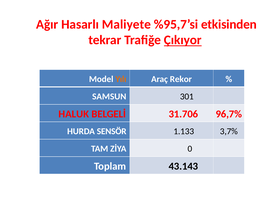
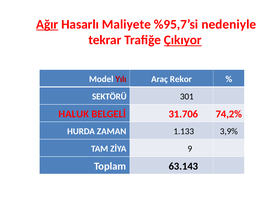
Ağır underline: none -> present (47, 24)
etkisinden: etkisinden -> nedeniyle (229, 24)
Yılı colour: orange -> red (121, 79)
SAMSUN: SAMSUN -> SEKTÖRÜ (109, 97)
96,7%: 96,7% -> 74,2% (229, 114)
SENSÖR: SENSÖR -> ZAMAN (112, 132)
3,7%: 3,7% -> 3,9% (229, 132)
0: 0 -> 9 (190, 149)
43.143: 43.143 -> 63.143 (183, 167)
